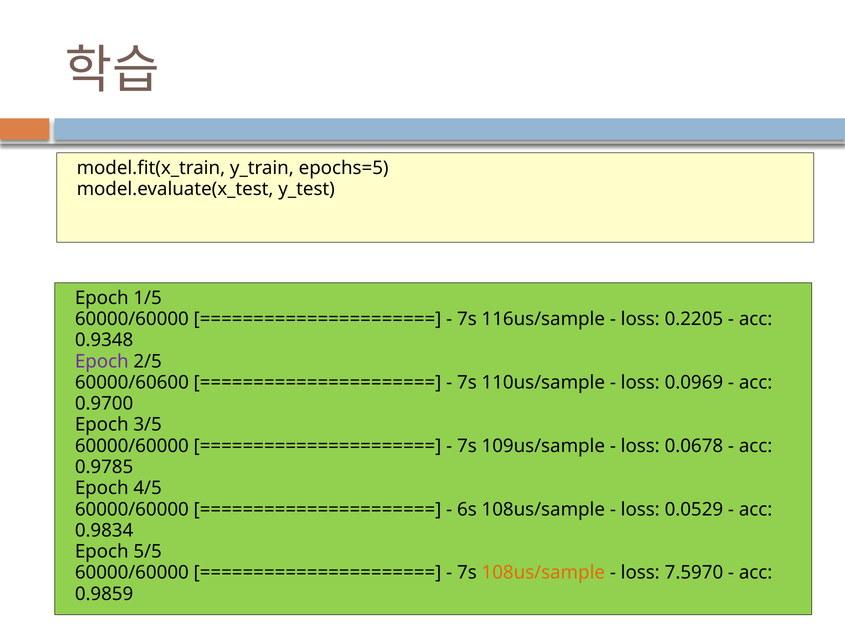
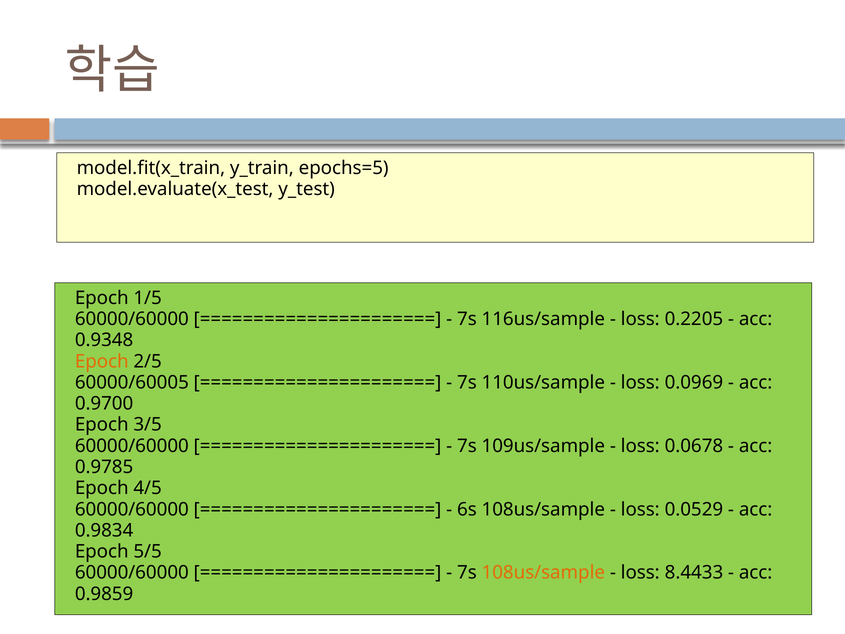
Epoch colour: purple -> orange (102, 361)
60000/60600: 60000/60600 -> 60000/60005 (132, 382)
7.5970: 7.5970 -> 8.4433 (694, 573)
